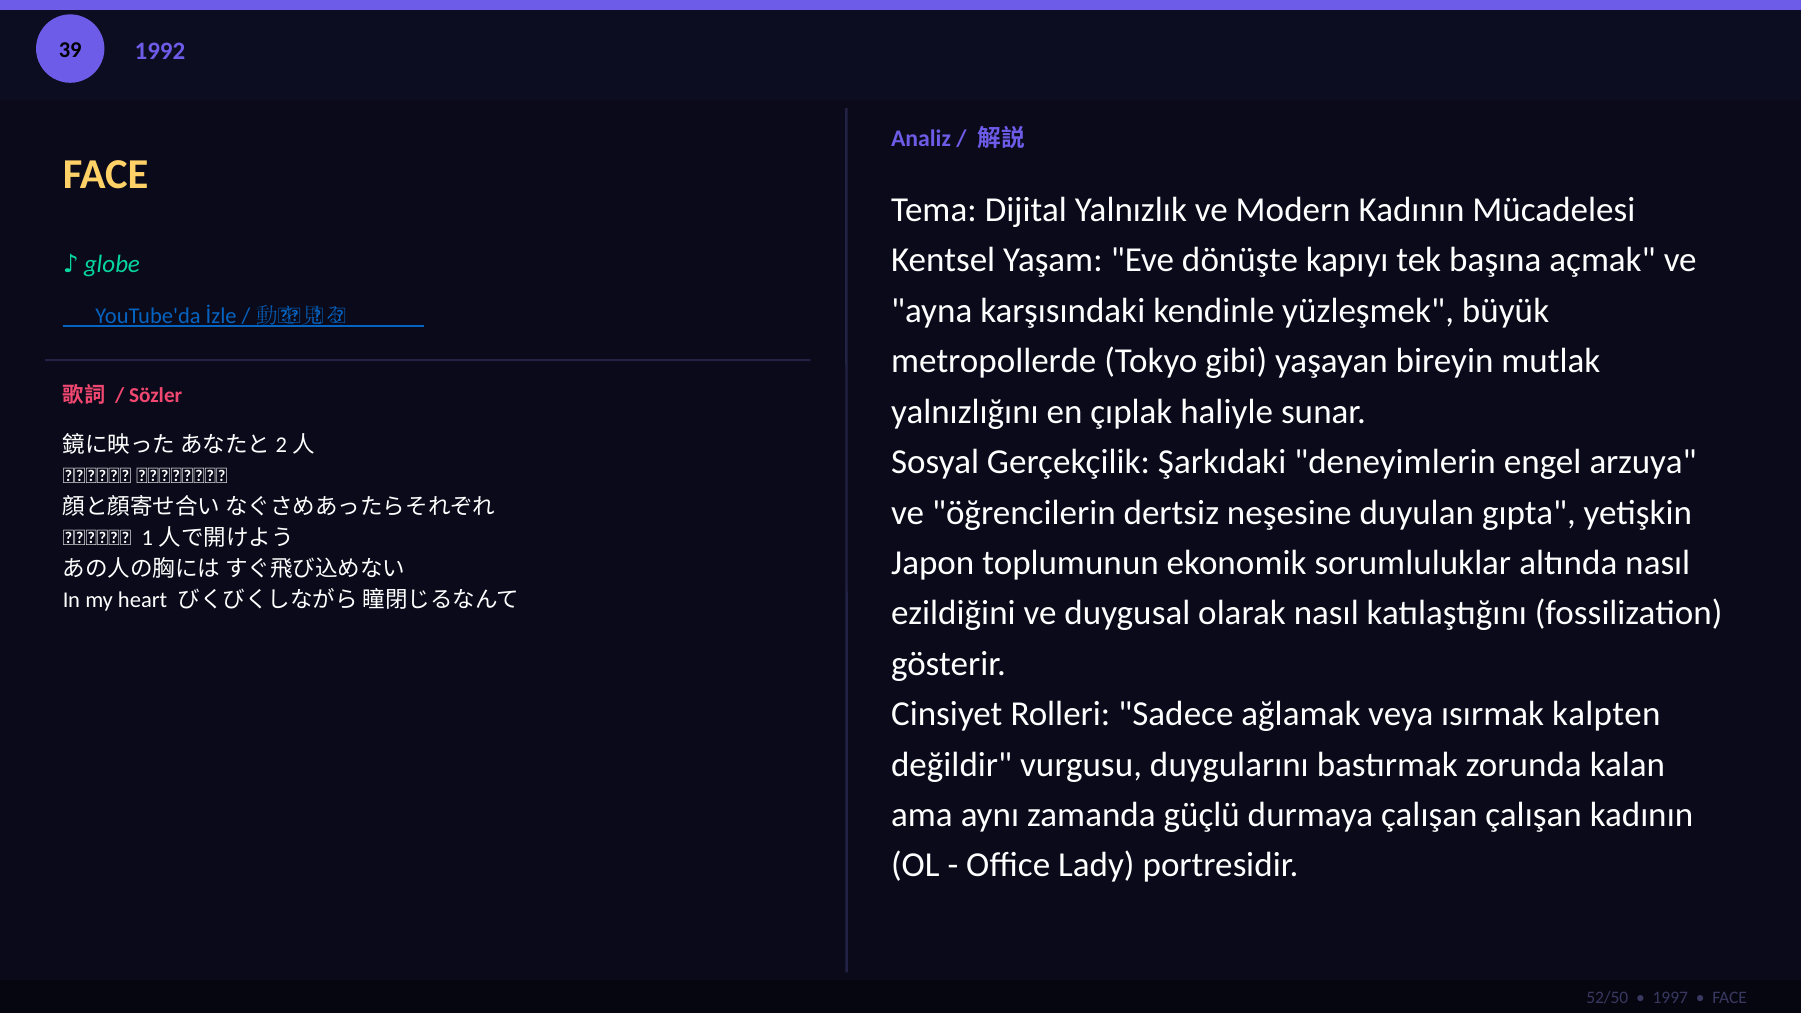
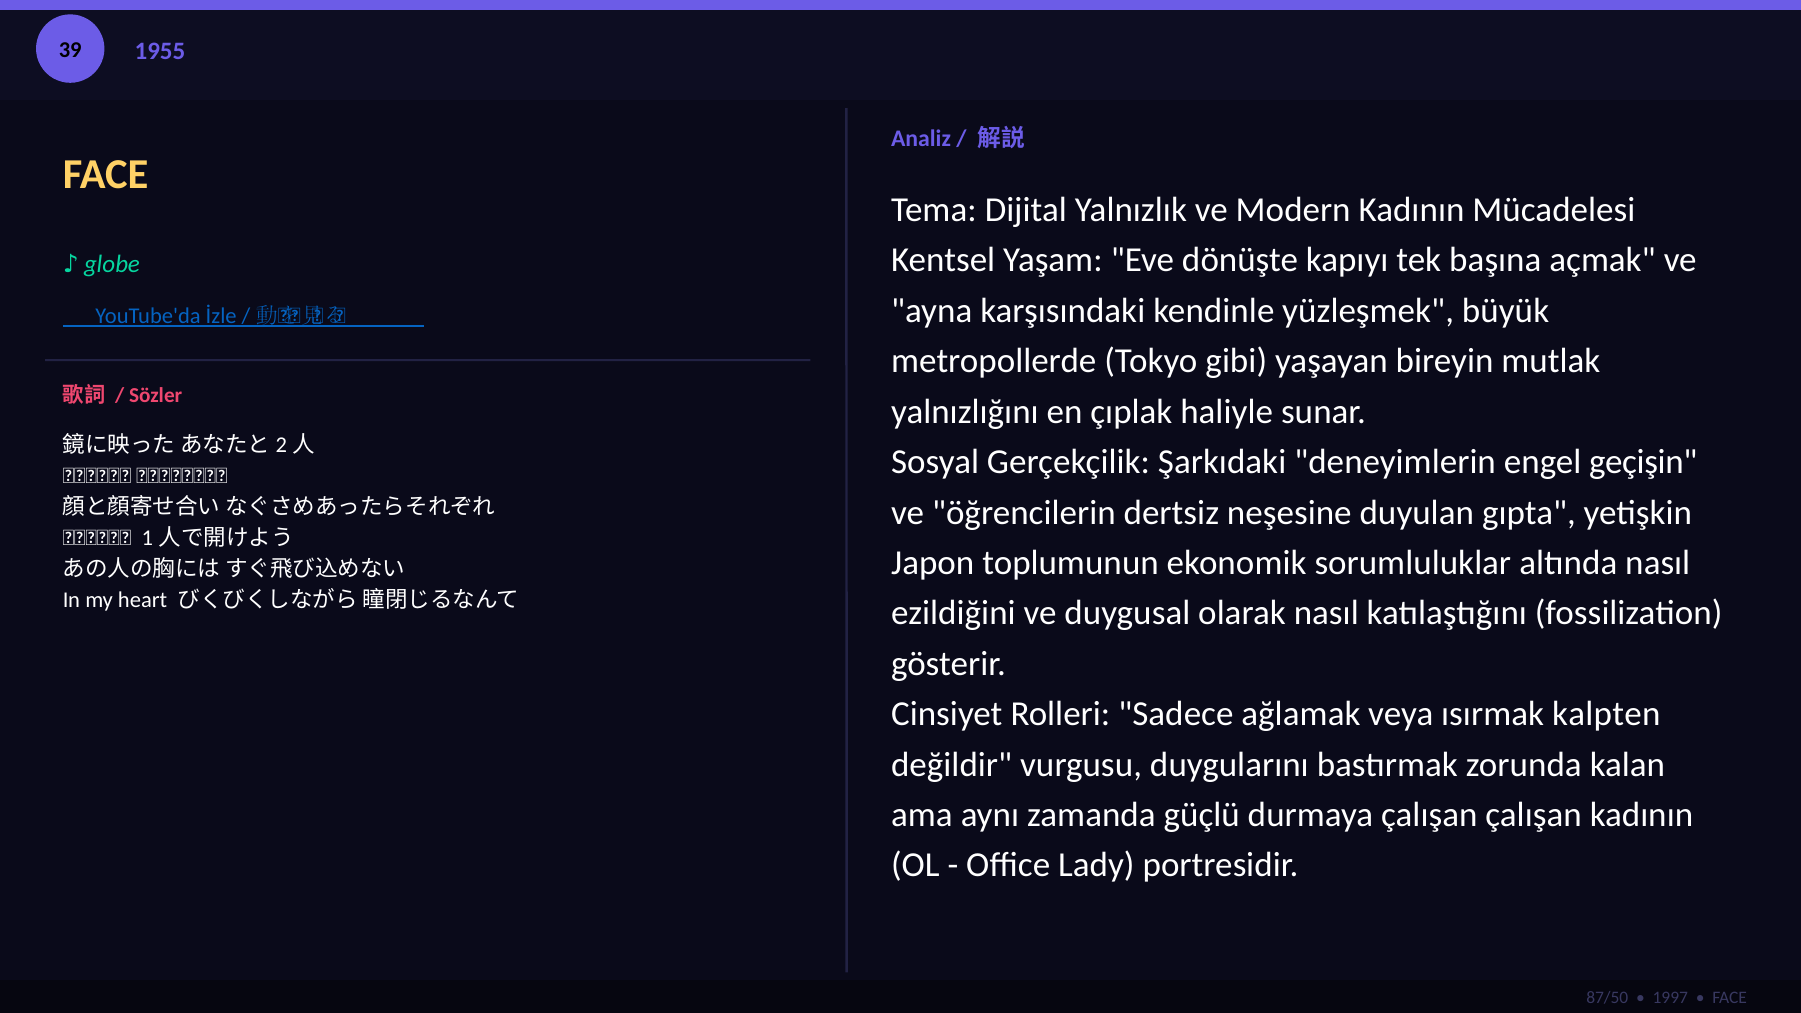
1992: 1992 -> 1955 (160, 51)
arzuya: arzuya -> geçişin (1643, 462)
52/50: 52/50 -> 87/50 (1607, 998)
